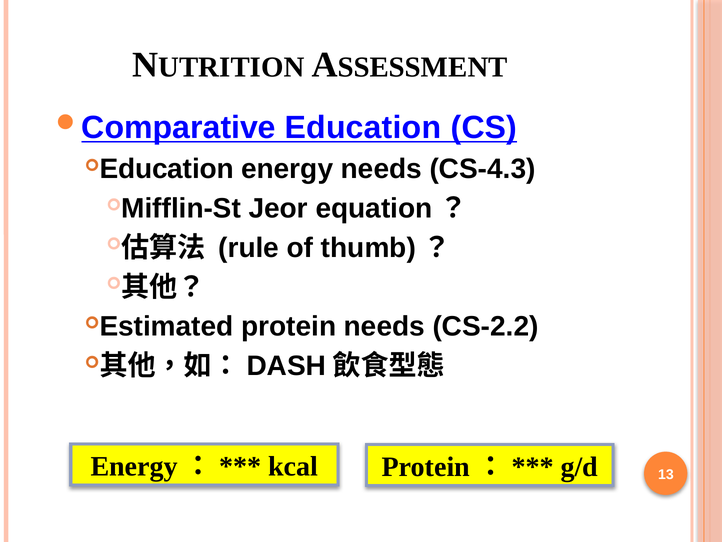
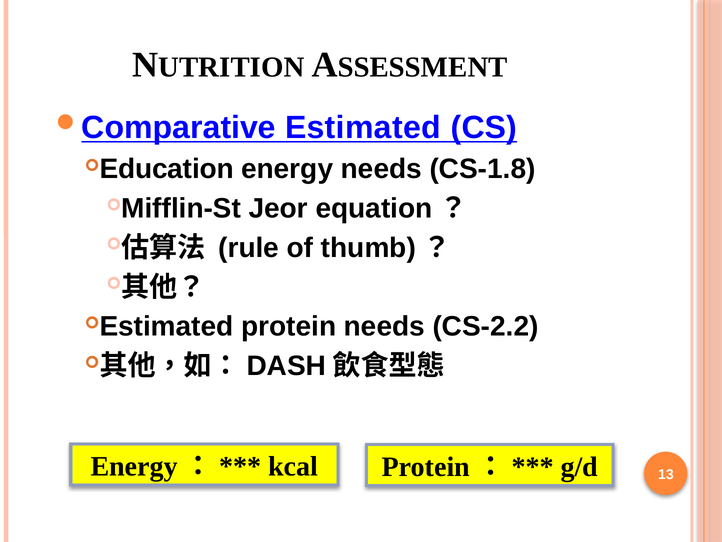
Education: Education -> Estimated (363, 127)
CS-4.3: CS-4.3 -> CS-1.8 (483, 169)
